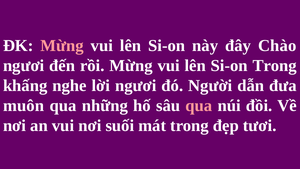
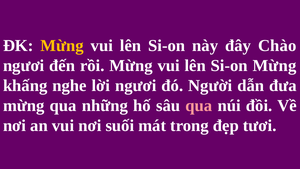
Mừng colour: pink -> yellow (62, 46)
Si-on Trong: Trong -> Mừng (275, 66)
muôn: muôn -> mừng (24, 106)
